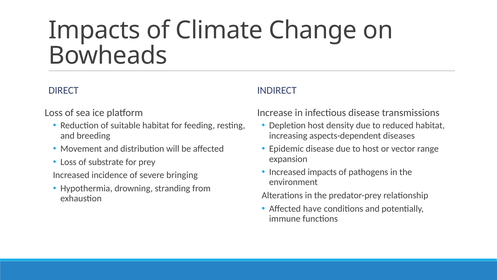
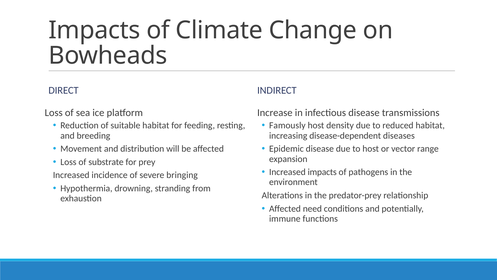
Depletion: Depletion -> Famously (287, 125)
aspects-dependent: aspects-dependent -> disease-dependent (345, 135)
have: have -> need (312, 208)
